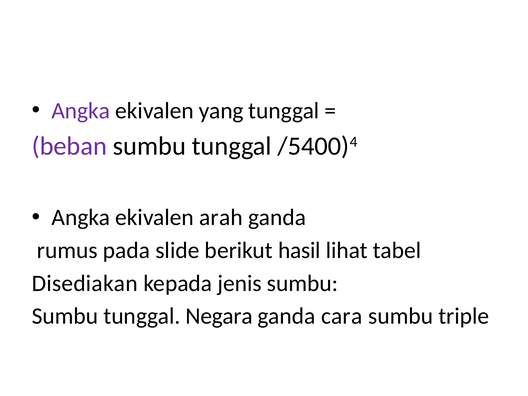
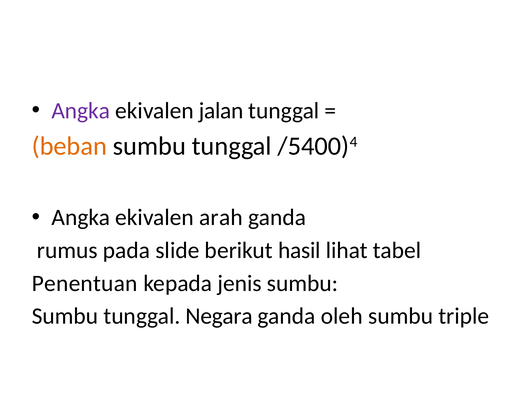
yang: yang -> jalan (221, 111)
beban colour: purple -> orange (69, 146)
Disediakan: Disediakan -> Penentuan (85, 283)
cara: cara -> oleh (342, 316)
